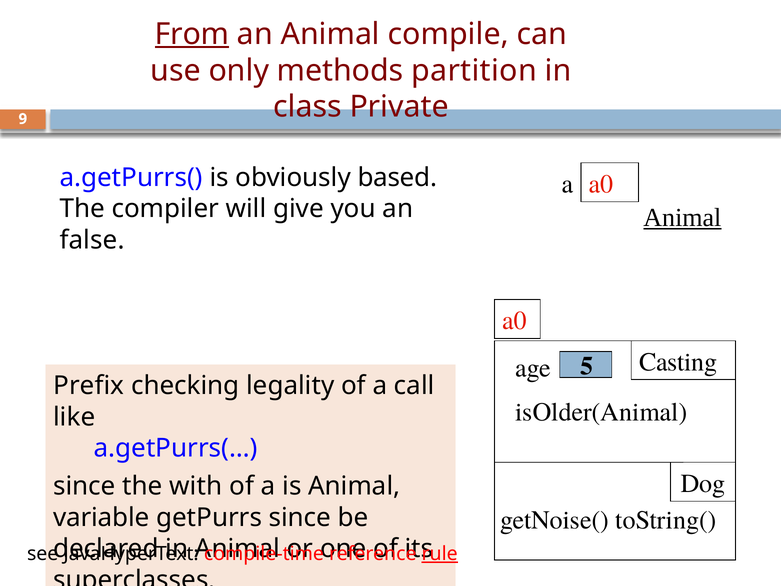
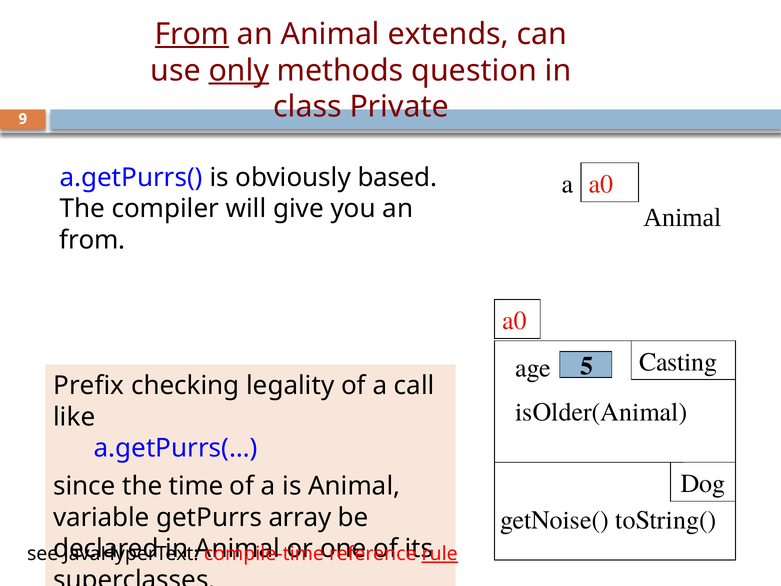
compile: compile -> extends (448, 34)
only underline: none -> present (239, 70)
partition: partition -> question (474, 70)
Animal underline: present -> none (682, 217)
false: false -> from (92, 240)
with: with -> time (196, 486)
getPurrs since: since -> array (300, 517)
